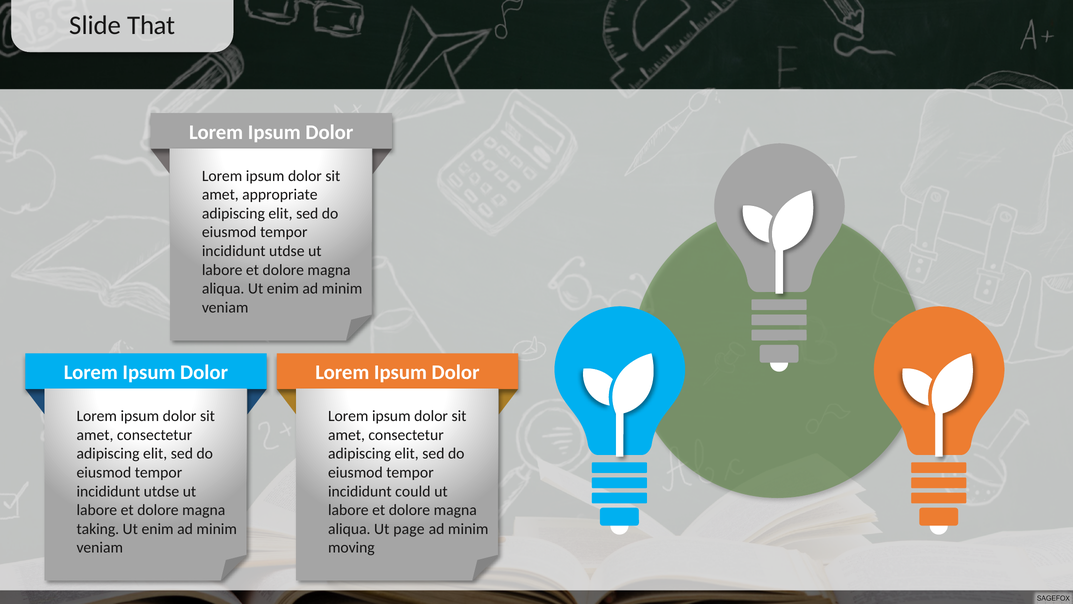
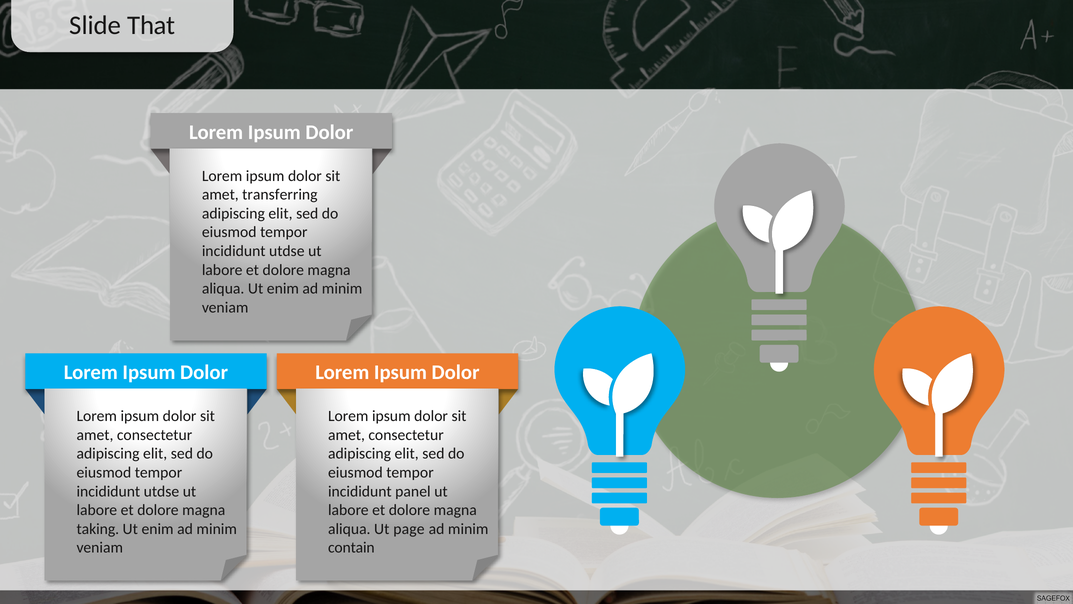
appropriate: appropriate -> transferring (280, 195)
could: could -> panel (413, 491)
moving: moving -> contain (351, 547)
